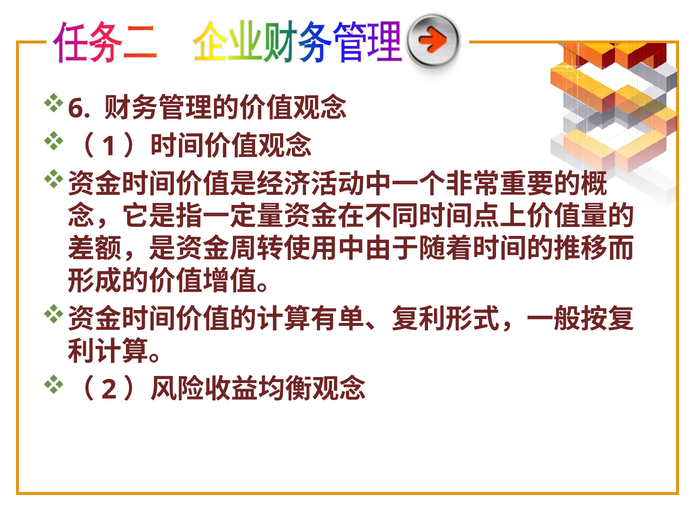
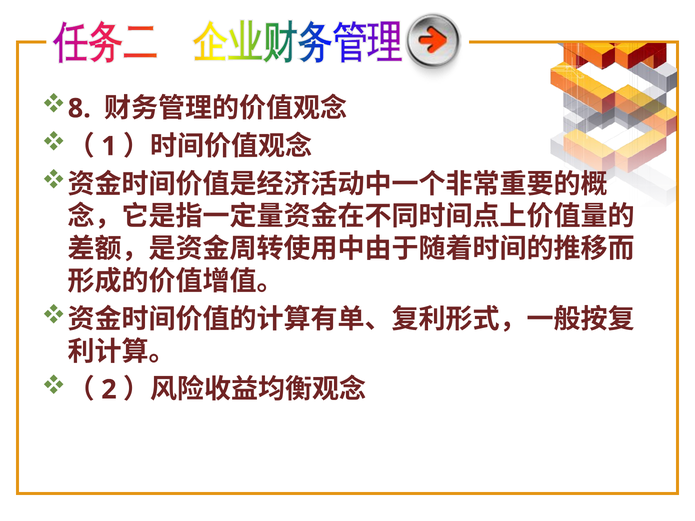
6: 6 -> 8 (79, 108)
